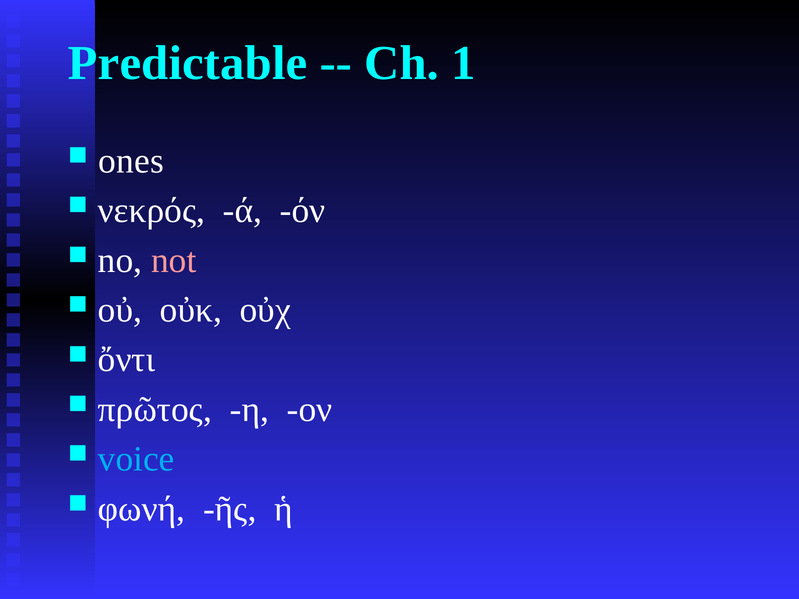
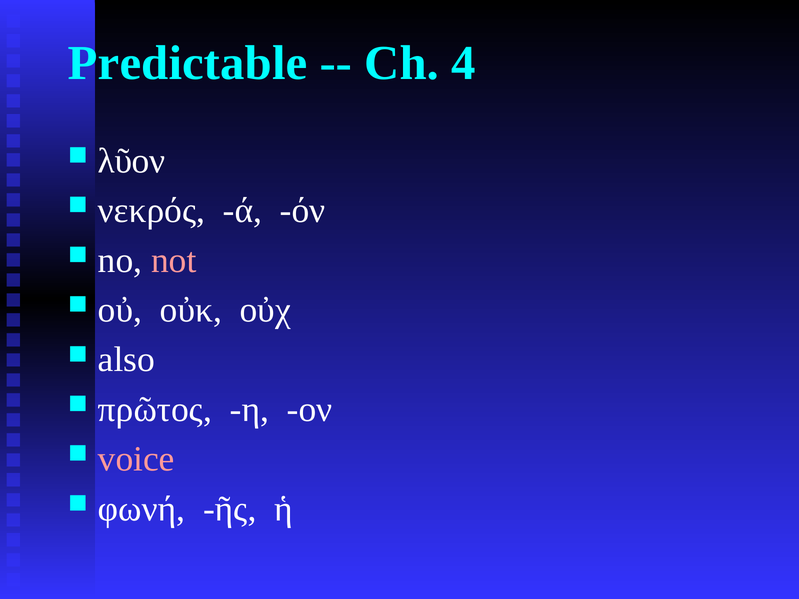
1: 1 -> 4 (463, 63)
ones: ones -> λῦον (132, 161)
ὄντι: ὄντι -> also (126, 360)
voice colour: light blue -> pink (136, 459)
